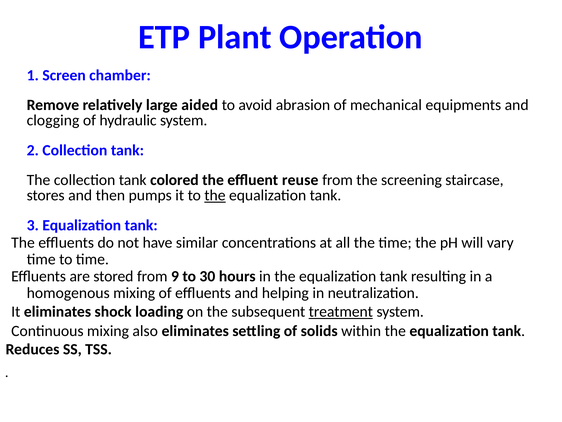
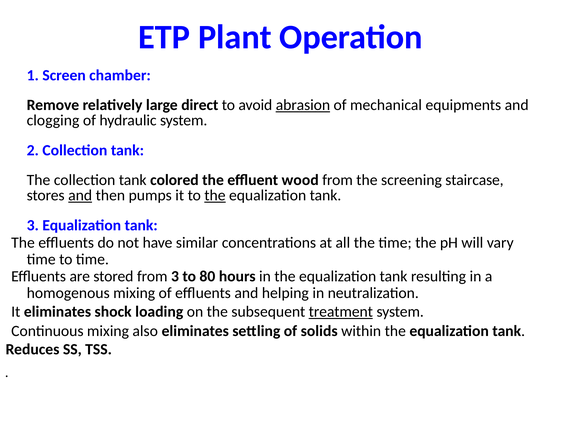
aided: aided -> direct (200, 105)
abrasion underline: none -> present (303, 105)
reuse: reuse -> wood (300, 180)
and underline: none -> present (80, 195)
from 9: 9 -> 3 (175, 276)
30: 30 -> 80 (207, 276)
